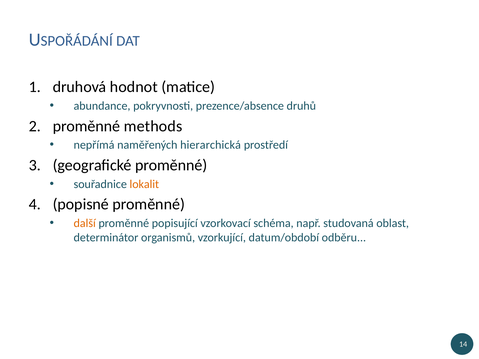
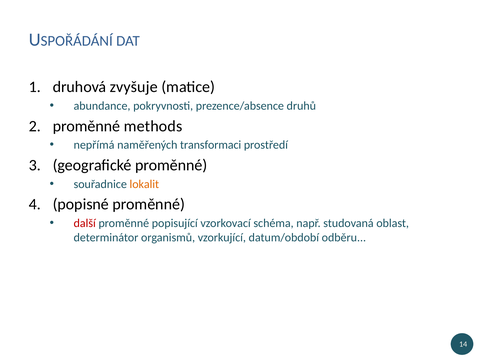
hodnot: hodnot -> zvyšuje (134, 87)
hierarchická: hierarchická -> transformaci (211, 145)
další colour: orange -> red (85, 223)
